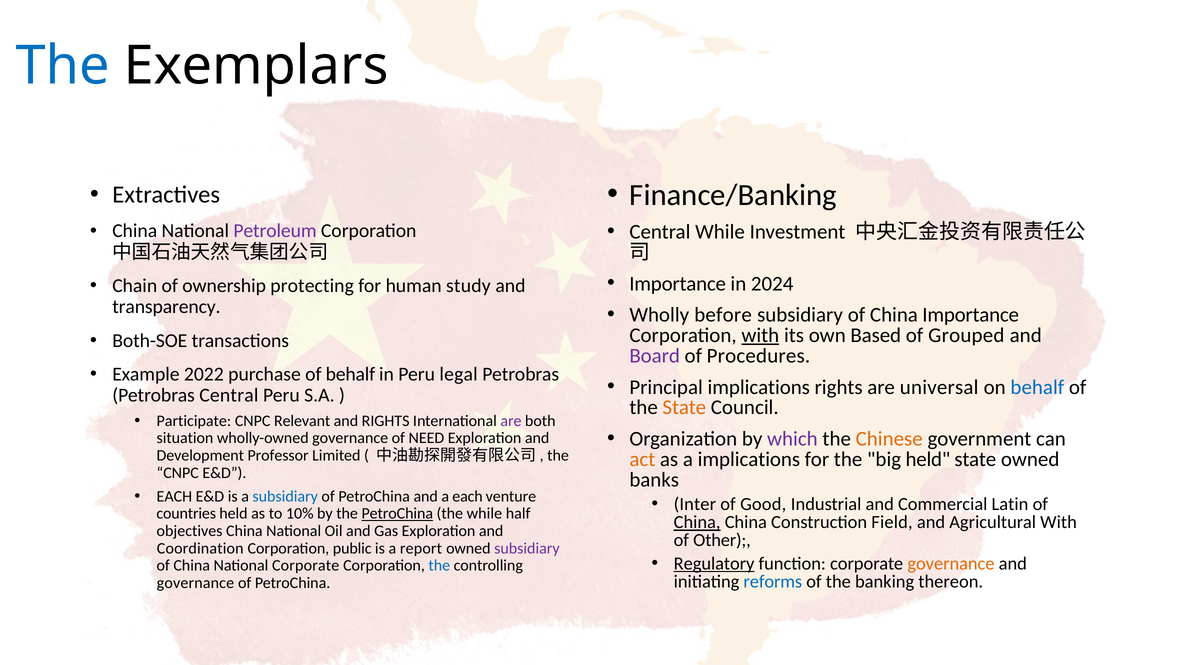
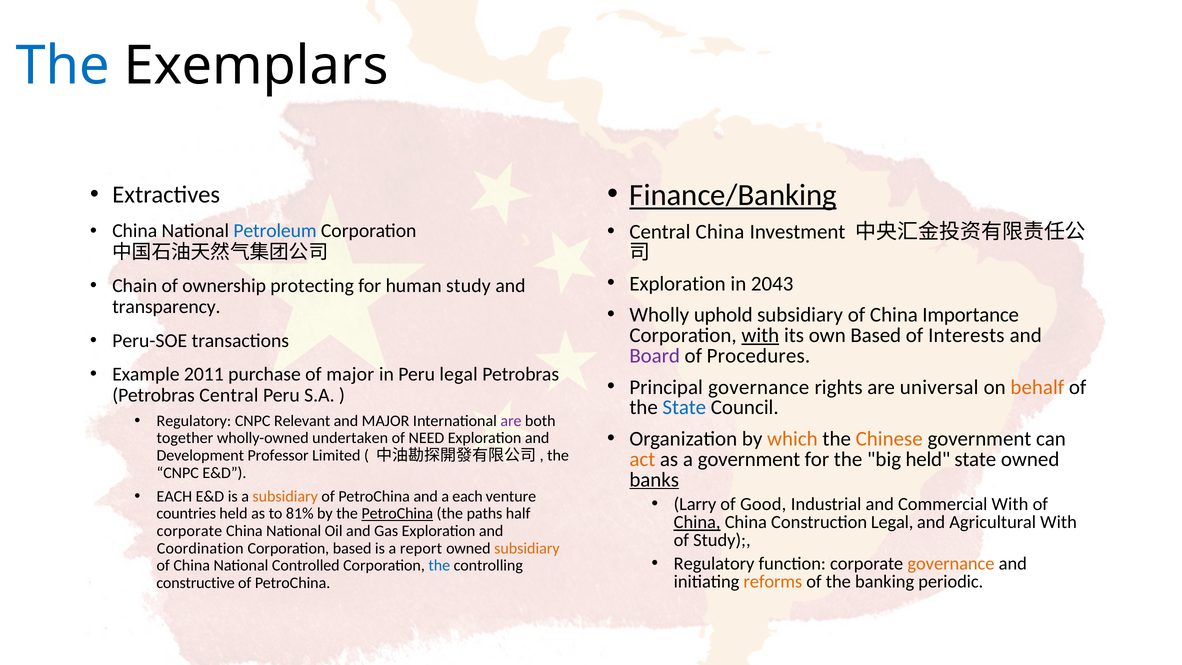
Finance/Banking underline: none -> present (733, 195)
Central While: While -> China (720, 232)
Petroleum colour: purple -> blue (275, 231)
Importance: Importance -> Exploration (678, 284)
2024: 2024 -> 2043 (772, 284)
before: before -> uphold (723, 315)
Grouped: Grouped -> Interests (966, 335)
Both-SOE: Both-SOE -> Peru-SOE (150, 340)
2022: 2022 -> 2011 (204, 374)
of behalf: behalf -> major (350, 374)
Principal implications: implications -> governance (759, 387)
behalf colour: blue -> orange (1037, 387)
State colour: orange -> blue (684, 407)
Participate: Participate -> Regulatory (194, 421)
and RIGHTS: RIGHTS -> MAJOR (386, 421)
which colour: purple -> orange (792, 439)
situation: situation -> together (185, 438)
wholly-owned governance: governance -> undertaken (350, 438)
a implications: implications -> government (749, 459)
banks underline: none -> present (654, 480)
subsidiary colour: blue -> orange (285, 496)
Inter: Inter -> Larry (695, 504)
Commercial Latin: Latin -> With (1010, 504)
10%: 10% -> 81% (300, 513)
the while: while -> paths (484, 513)
Construction Field: Field -> Legal (892, 522)
objectives: objectives -> corporate (189, 531)
of Other: Other -> Study (722, 540)
Corporation public: public -> based (352, 548)
subsidiary colour: purple -> orange (527, 548)
Regulatory underline: present -> none (714, 564)
National Corporate: Corporate -> Controlled (306, 565)
reforms colour: blue -> orange (773, 582)
thereon: thereon -> periodic (951, 582)
governance: governance -> constructive (196, 583)
